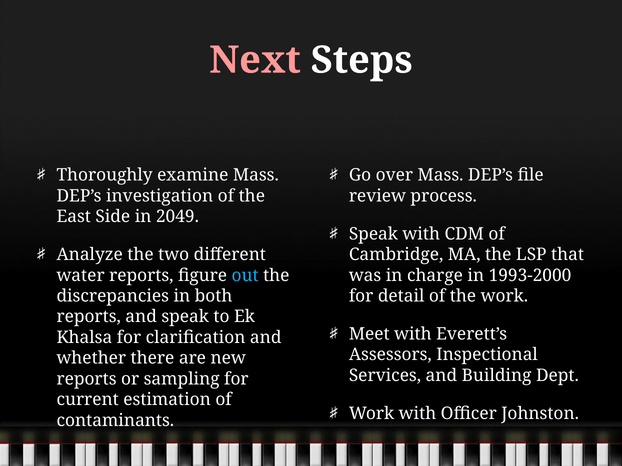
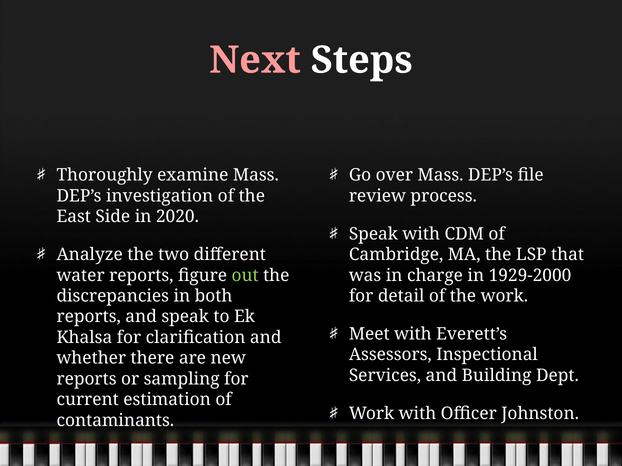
2049: 2049 -> 2020 (177, 217)
out colour: light blue -> light green (245, 276)
1993-2000: 1993-2000 -> 1929-2000 (530, 276)
